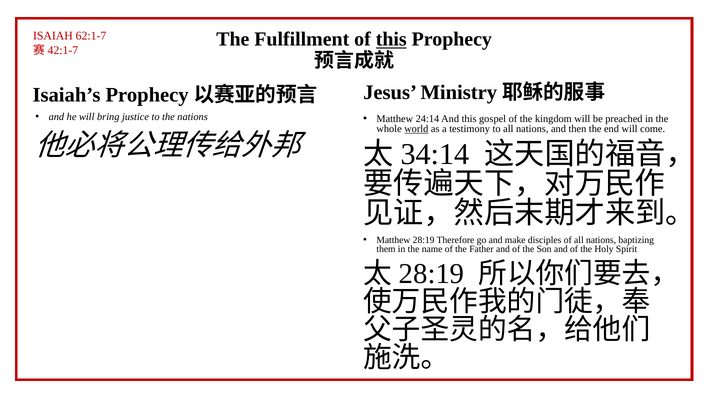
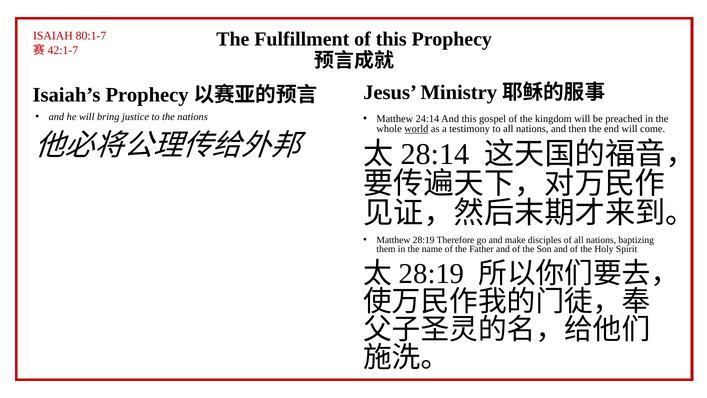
this underline: present -> none (391, 39)
62:1-7: 62:1-7 -> 80:1-7 (91, 36)
34:14: 34:14 -> 28:14 (435, 154)
